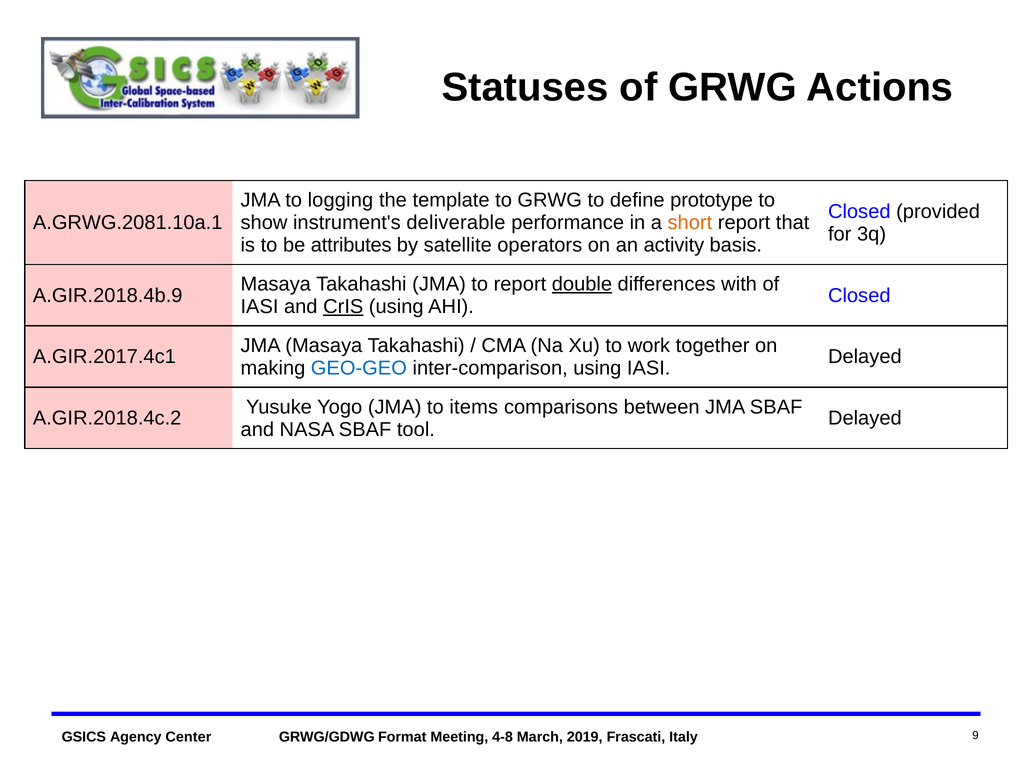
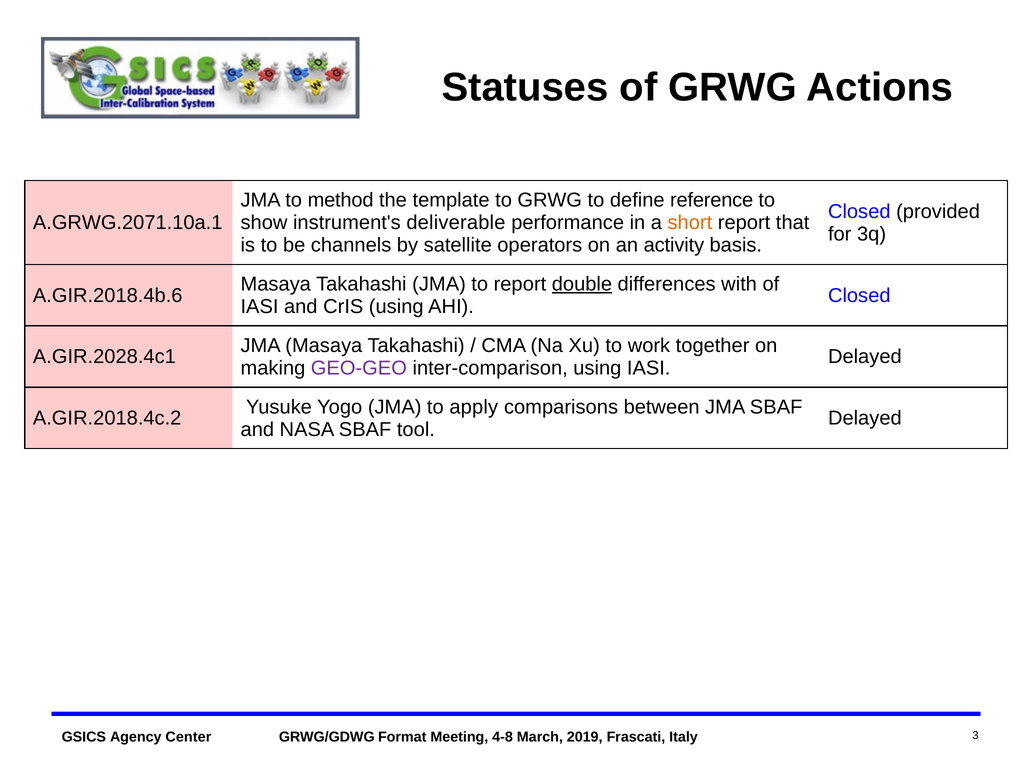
logging: logging -> method (341, 200)
prototype: prototype -> reference (712, 200)
A.GRWG.2081.10a.1: A.GRWG.2081.10a.1 -> A.GRWG.2071.10a.1 (128, 223)
attributes: attributes -> channels (351, 245)
A.GIR.2018.4b.9: A.GIR.2018.4b.9 -> A.GIR.2018.4b.6 (108, 295)
CrIS underline: present -> none (343, 307)
A.GIR.2017.4c1: A.GIR.2017.4c1 -> A.GIR.2028.4c1 (104, 357)
GEO-GEO colour: blue -> purple (359, 368)
items: items -> apply (474, 407)
9: 9 -> 3 (975, 735)
